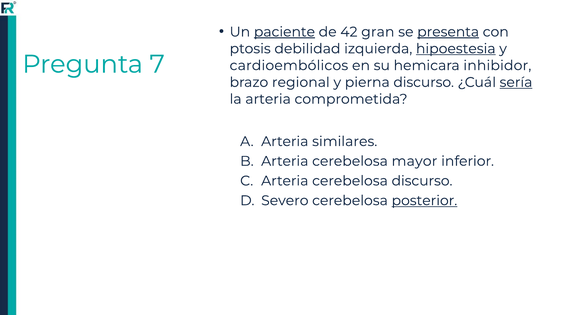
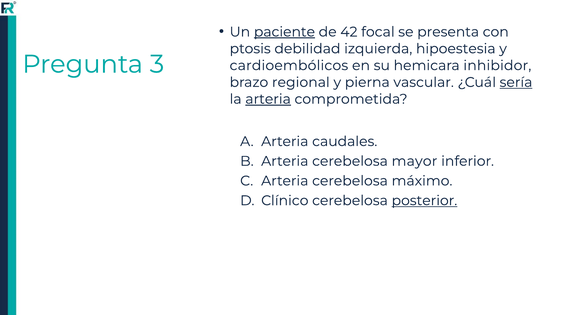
gran: gran -> focal (378, 32)
presenta underline: present -> none (448, 32)
hipoestesia underline: present -> none (456, 49)
7: 7 -> 3 (157, 64)
pierna discurso: discurso -> vascular (424, 82)
arteria underline: none -> present (268, 99)
similares: similares -> caudales (345, 142)
cerebelosa discurso: discurso -> máximo (422, 181)
Severo: Severo -> Clínico (285, 201)
